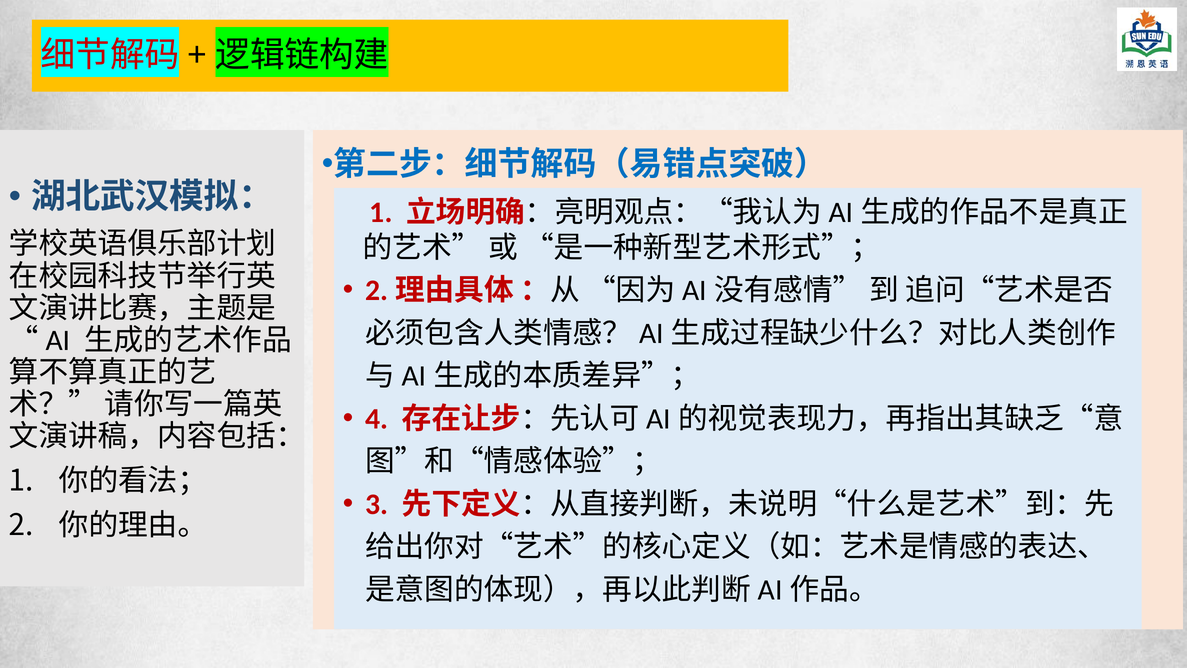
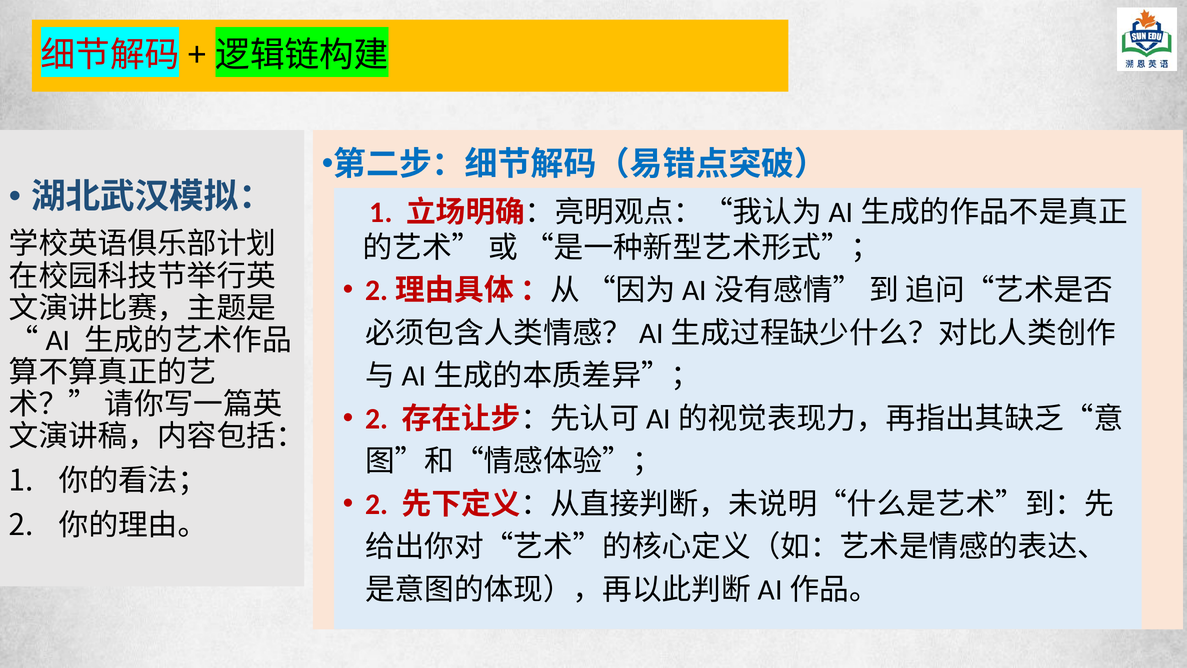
4: 4 -> 2 (377, 419)
3: 3 -> 2 (377, 504)
